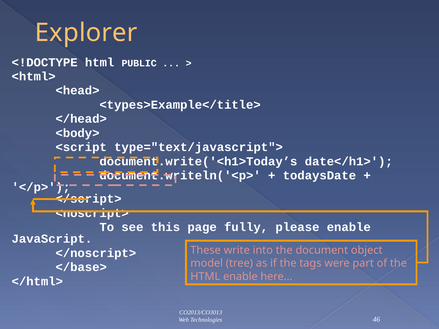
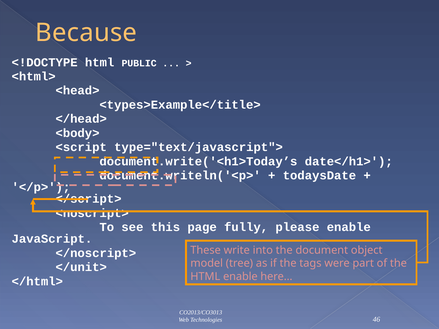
Explorer: Explorer -> Because (86, 33)
</base>: </base> -> </unit> (81, 267)
